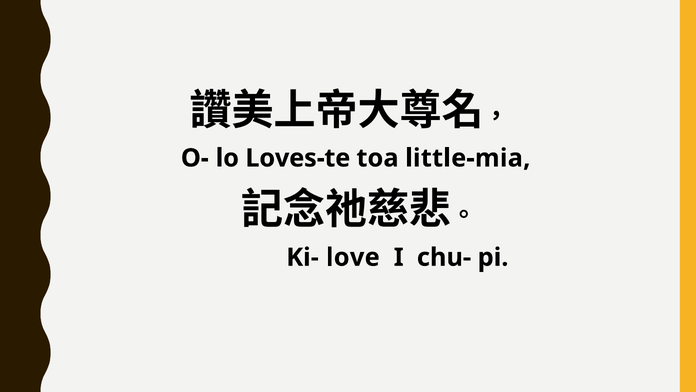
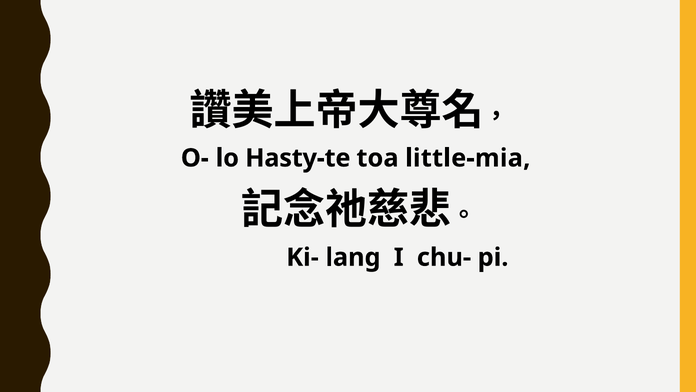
Loves-te: Loves-te -> Hasty-te (298, 158)
love: love -> lang (353, 257)
